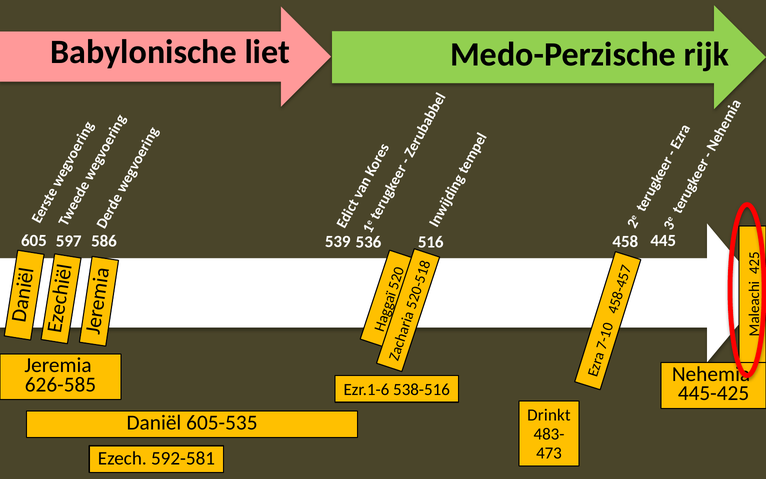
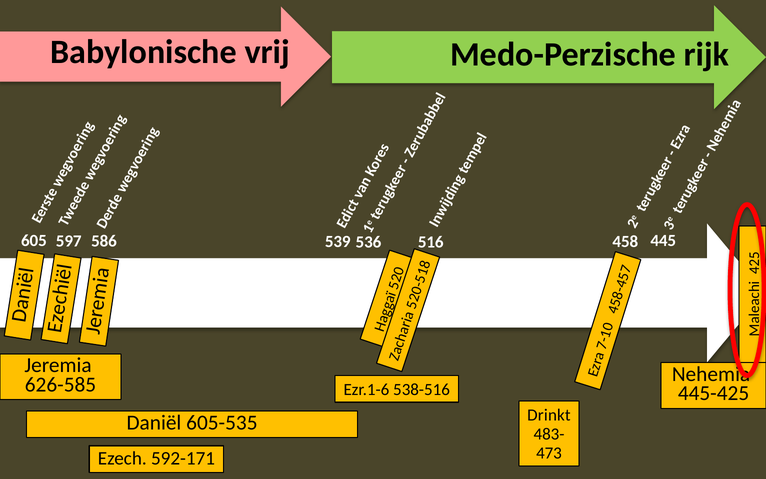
liet: liet -> vrij (267, 52)
592-581: 592-581 -> 592-171 (183, 458)
